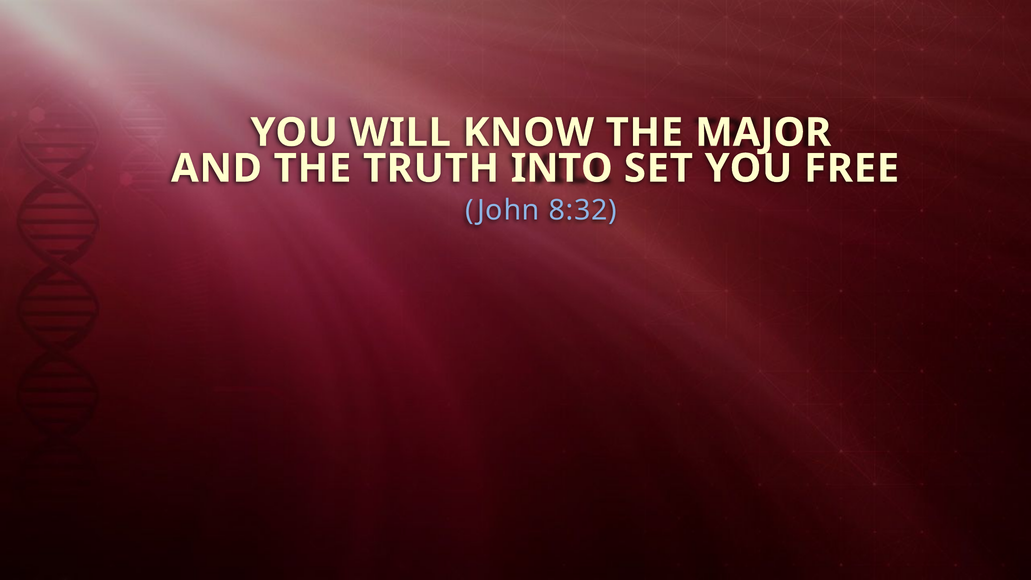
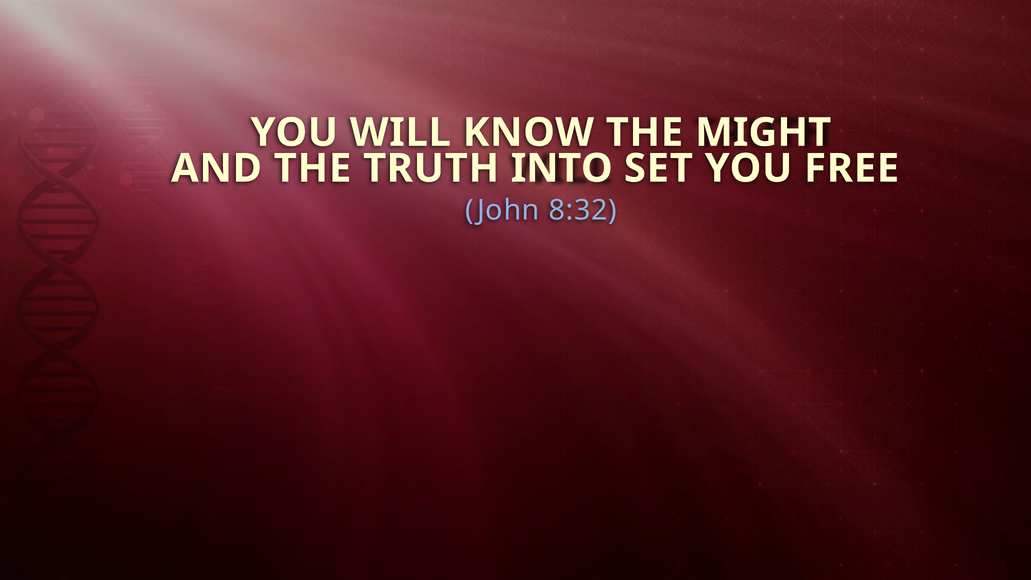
MAJOR: MAJOR -> MIGHT (763, 133)
